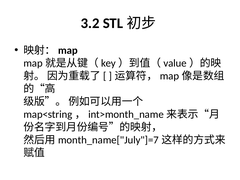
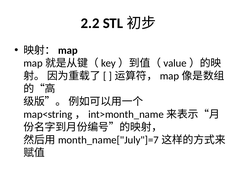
3.2: 3.2 -> 2.2 (90, 23)
